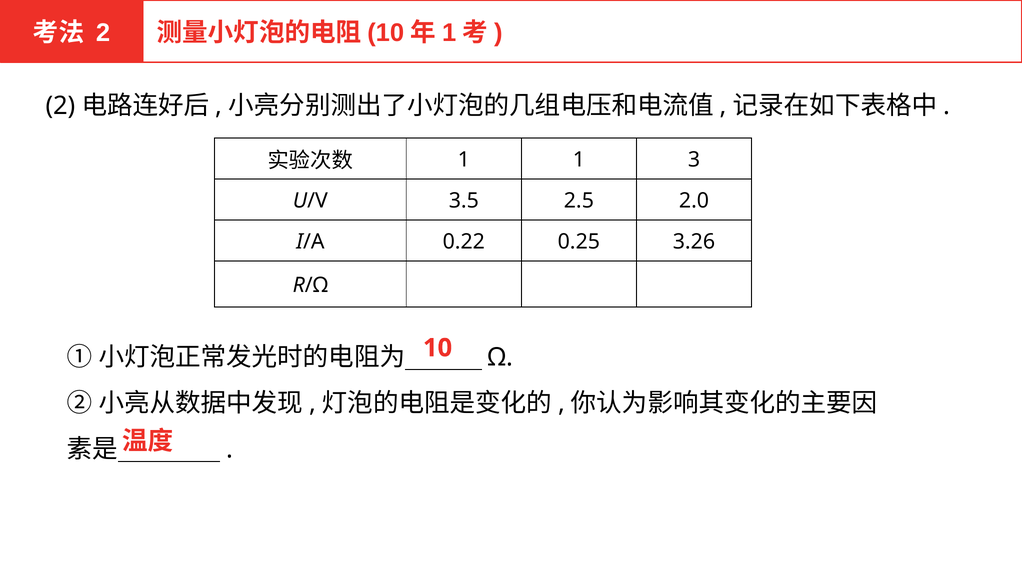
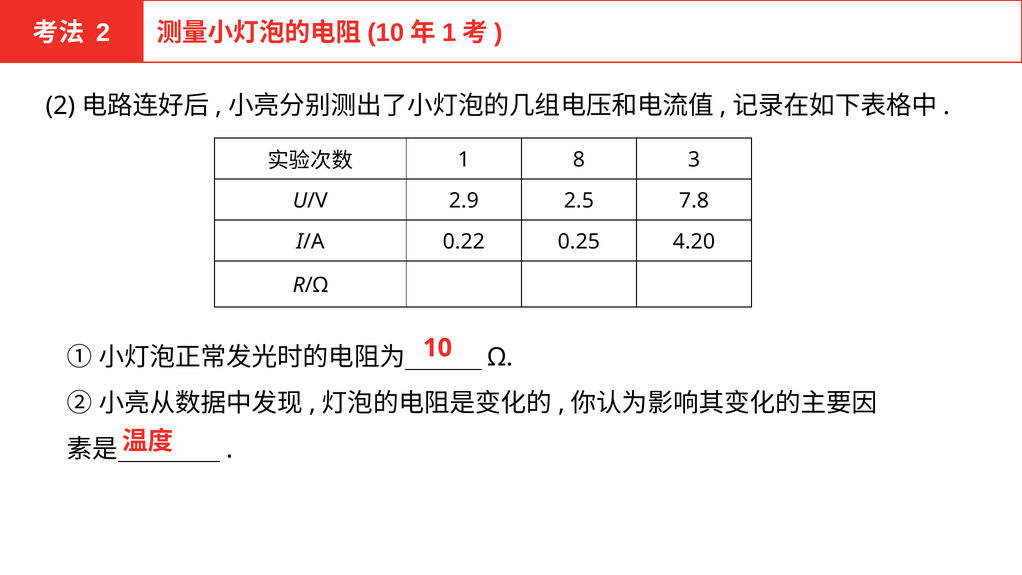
1 1: 1 -> 8 (579, 160)
3.5: 3.5 -> 2.9 (464, 201)
2.0: 2.0 -> 7.8 (694, 201)
3.26: 3.26 -> 4.20 (694, 242)
